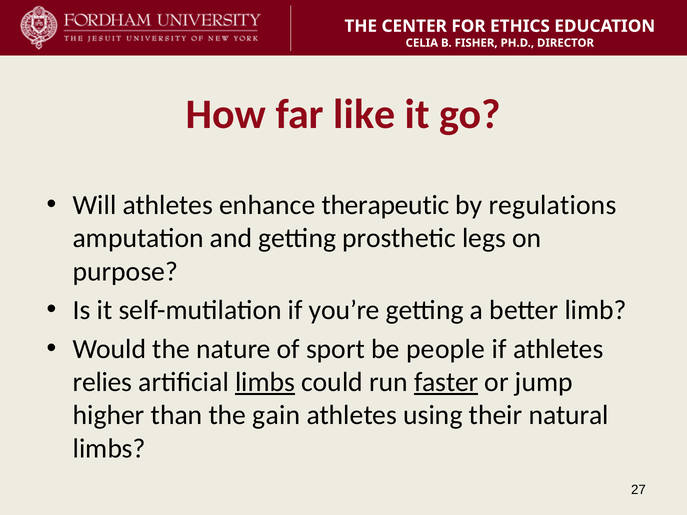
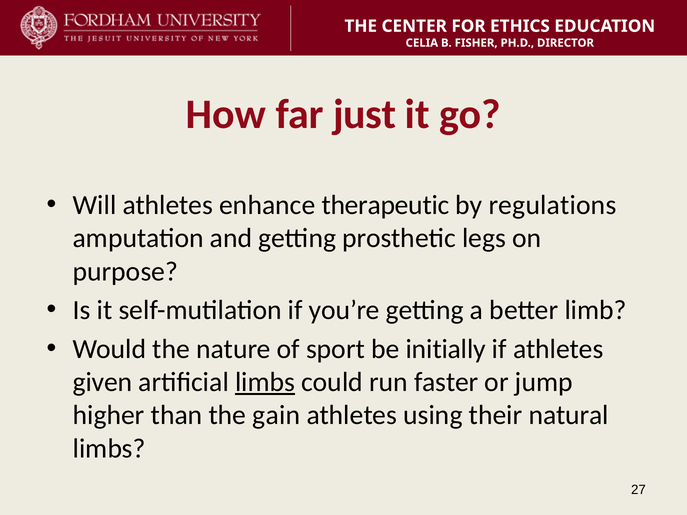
like: like -> just (365, 115)
people: people -> initially (446, 349)
relies: relies -> given (102, 382)
faster underline: present -> none (446, 382)
